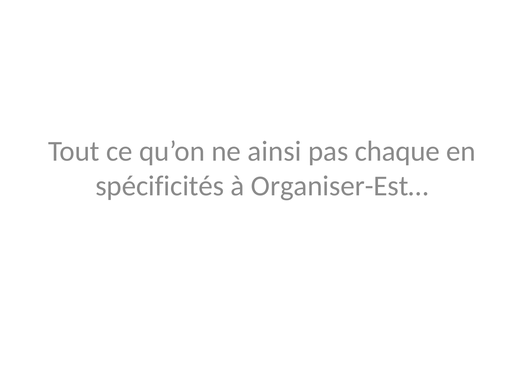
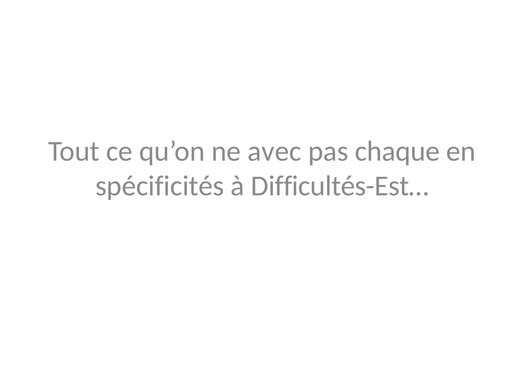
ainsi: ainsi -> avec (274, 151)
Organiser-Est…: Organiser-Est… -> Difficultés-Est… (340, 186)
